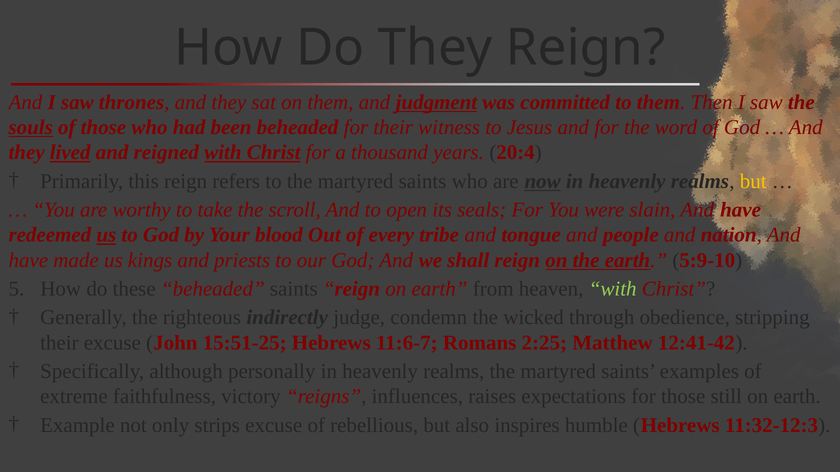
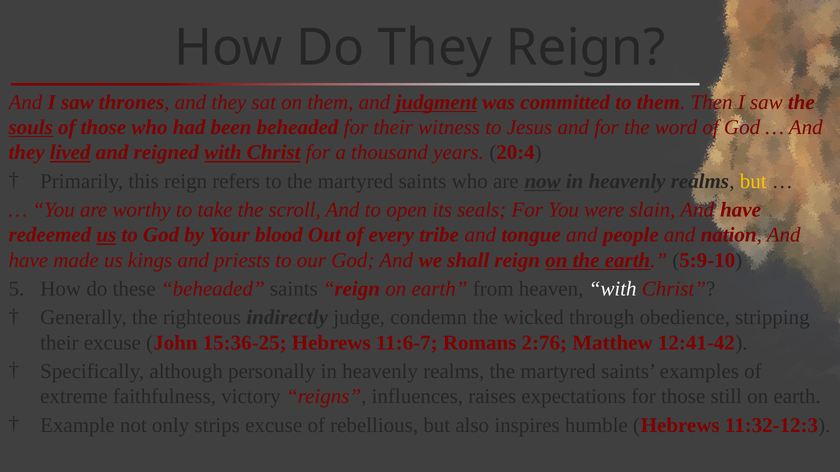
with colour: light green -> white (613, 289)
15:51-25: 15:51-25 -> 15:36-25 (245, 343)
2:25: 2:25 -> 2:76 (544, 343)
